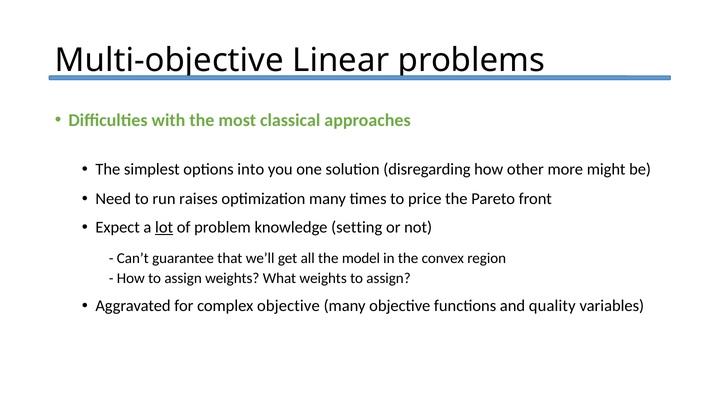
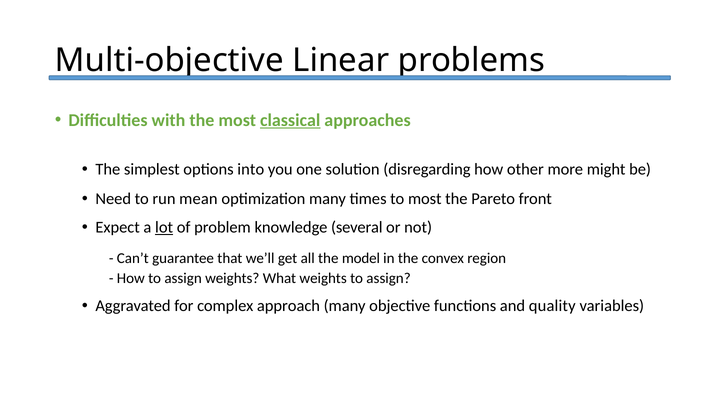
classical underline: none -> present (290, 120)
raises: raises -> mean (198, 199)
to price: price -> most (425, 199)
setting: setting -> several (357, 227)
complex objective: objective -> approach (288, 306)
